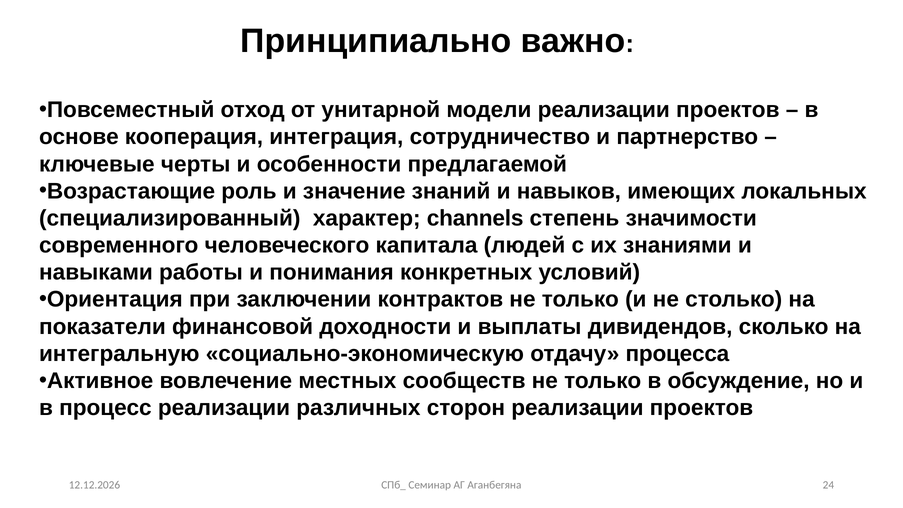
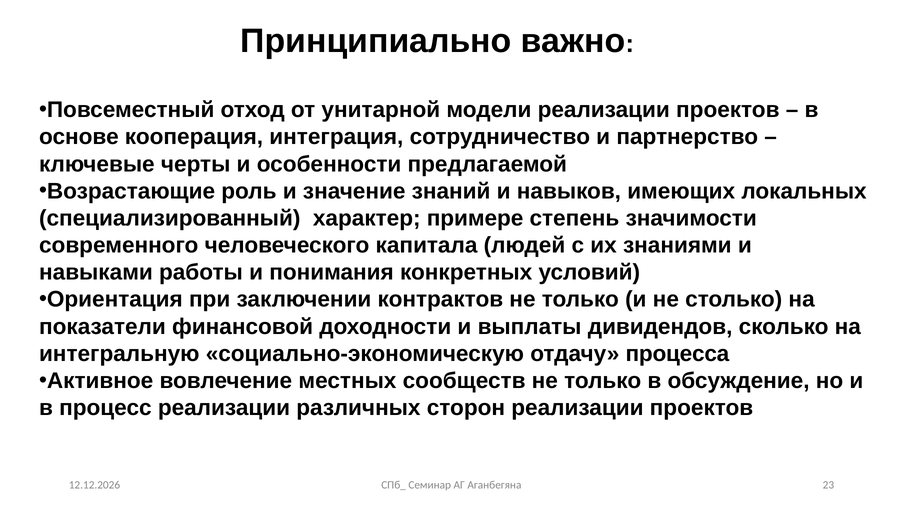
channels: channels -> примере (475, 218)
24: 24 -> 23 (828, 485)
